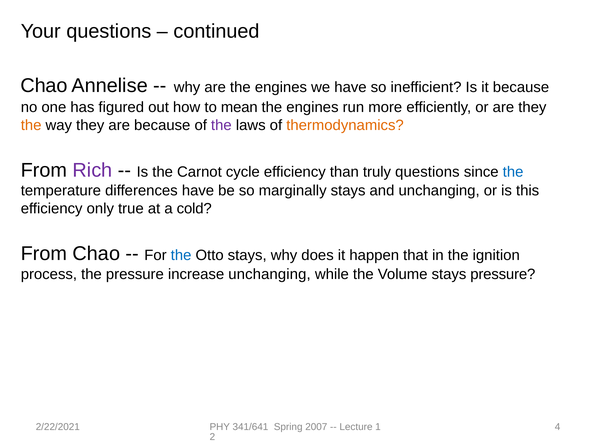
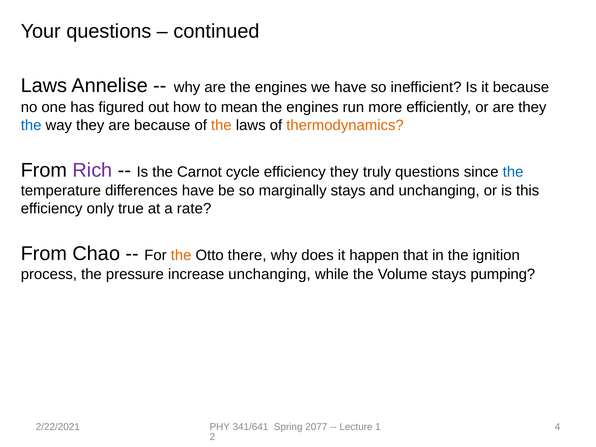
Chao: Chao -> Laws (44, 85)
the colour: orange -> blue (31, 125)
the colour: purple -> orange (221, 125)
efficiency than: than -> they (344, 172)
cold: cold -> rate (194, 209)
the colour: blue -> orange (181, 255)
Otto stays: stays -> there (247, 255)
stays pressure: pressure -> pumping (503, 274)
2007: 2007 -> 2077 (316, 427)
